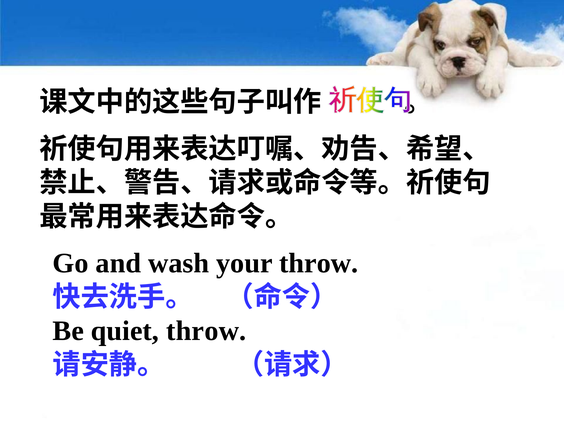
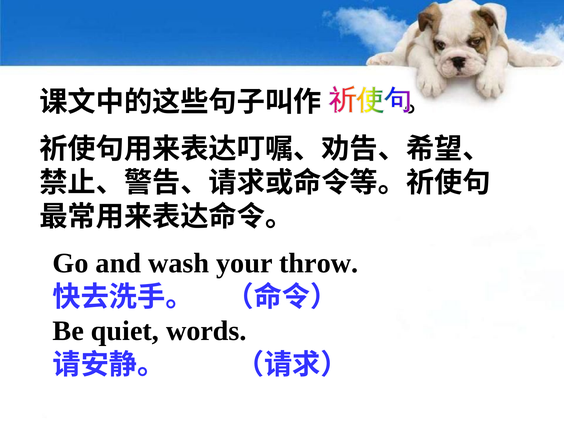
quiet throw: throw -> words (206, 331)
